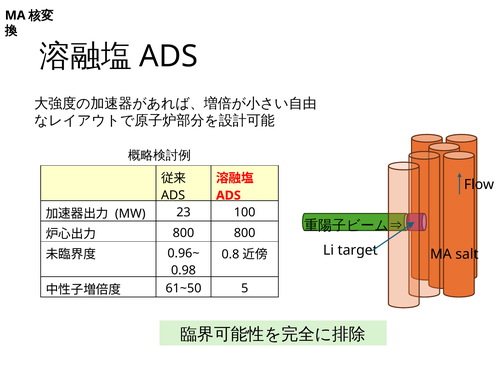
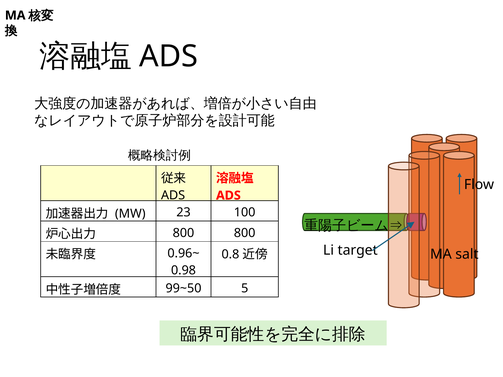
61~50: 61~50 -> 99~50 (183, 289)
